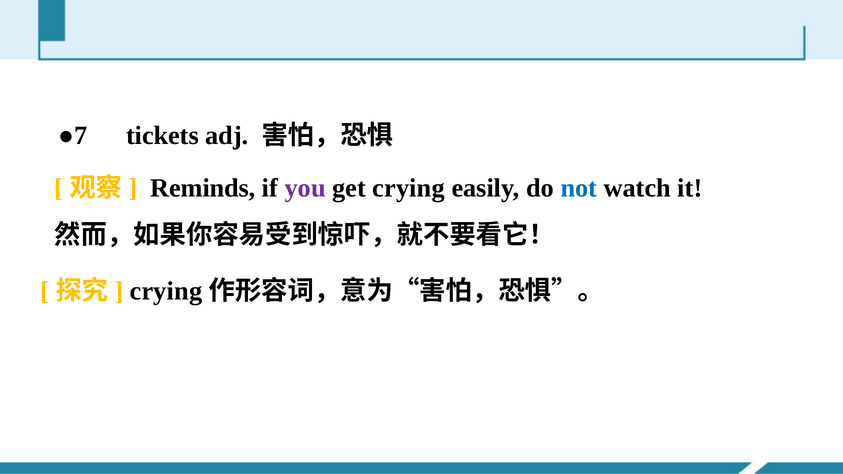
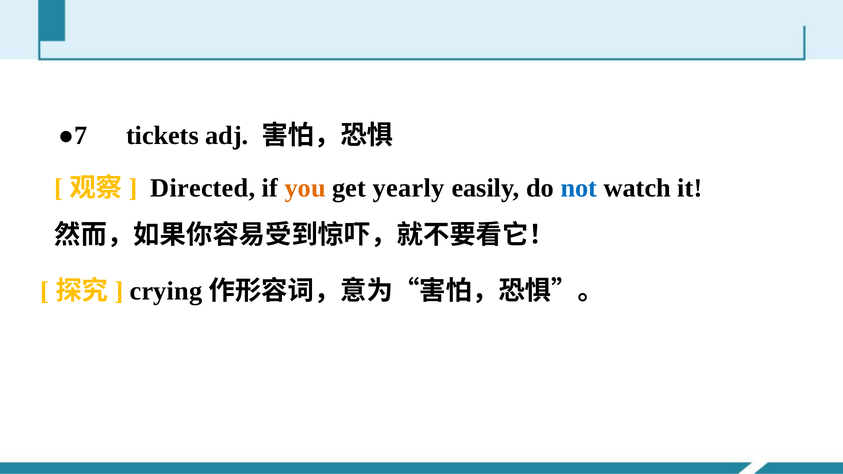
Reminds: Reminds -> Directed (203, 188)
you colour: purple -> orange (305, 188)
get crying: crying -> yearly (409, 188)
